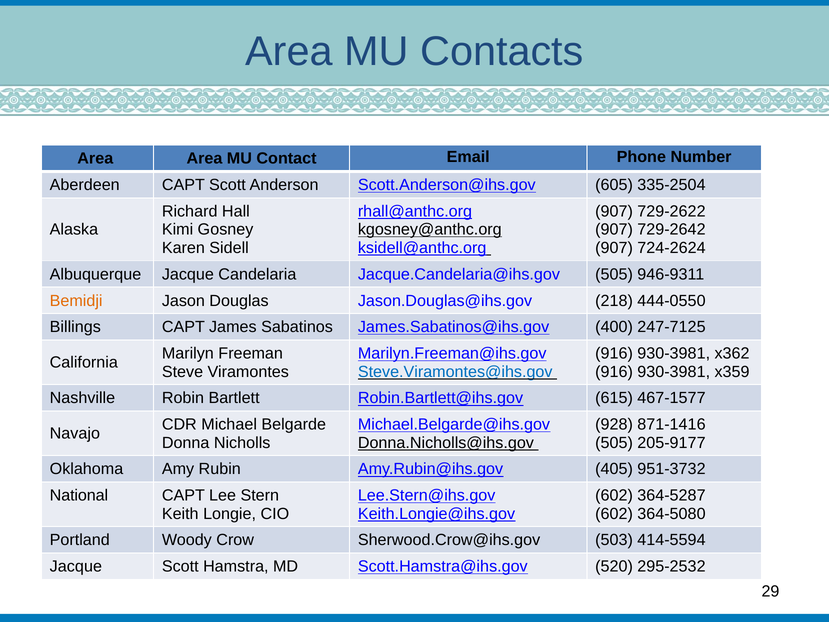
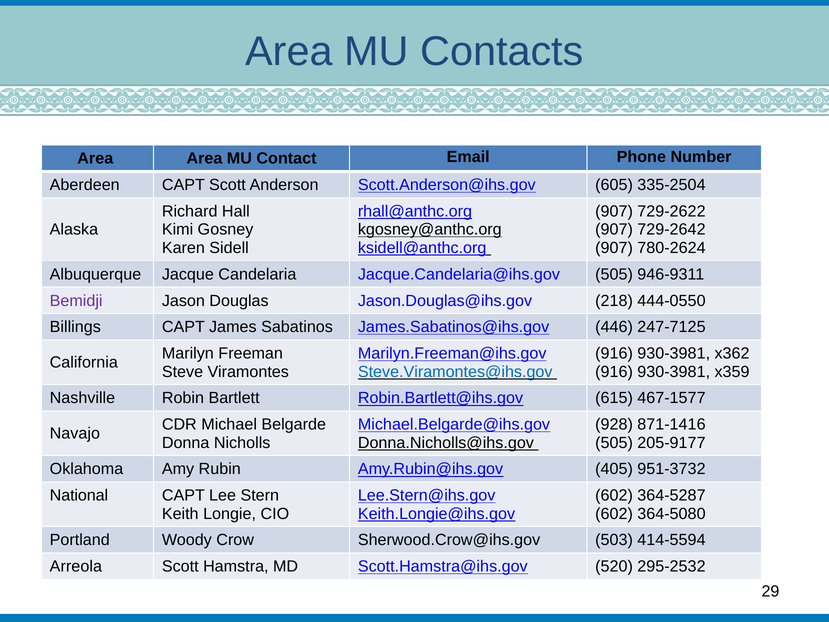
724-2624: 724-2624 -> 780-2624 (671, 248)
Bemidji colour: orange -> purple (76, 301)
400: 400 -> 446 (614, 327)
Jacque: Jacque -> Arreola (76, 566)
